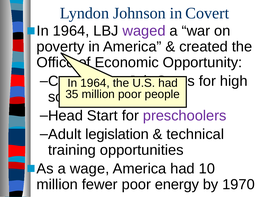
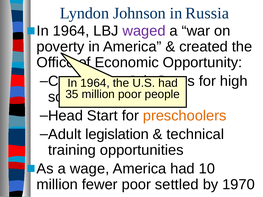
Covert: Covert -> Russia (207, 13)
preschoolers colour: purple -> orange (185, 116)
energy: energy -> settled (177, 185)
